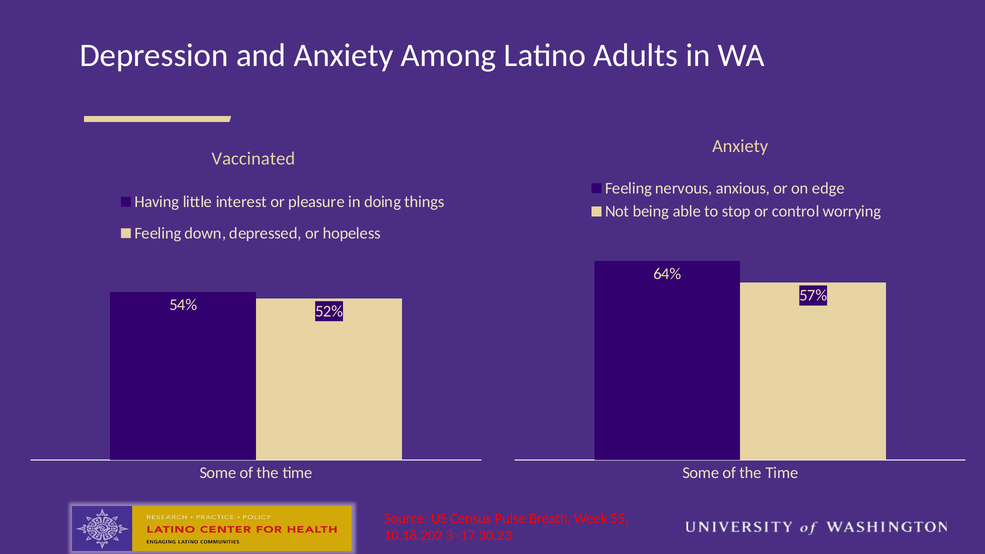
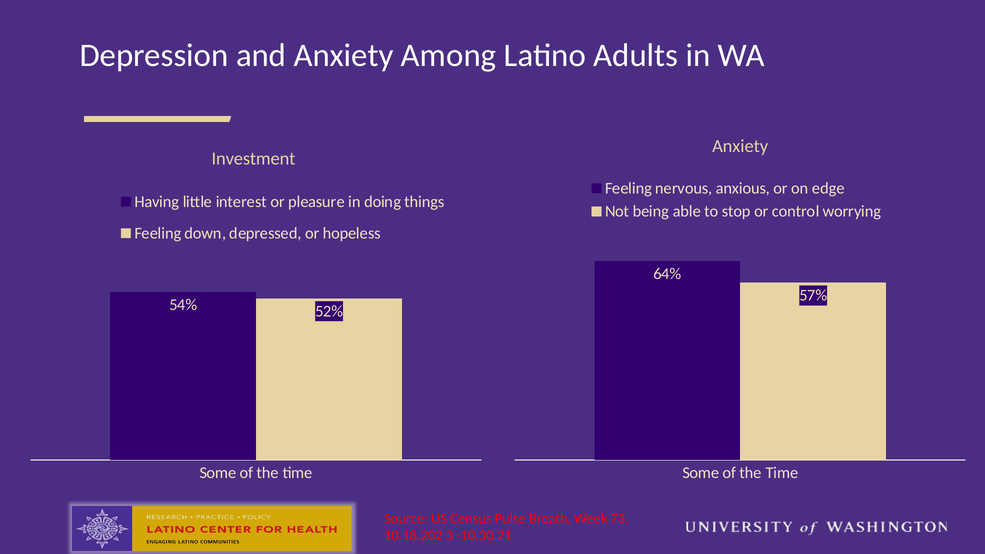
Vaccinated: Vaccinated -> Investment (253, 158)
55: 55 -> 73 (620, 519)
-17.30.23: -17.30.23 -> -10.30.21 (484, 536)
